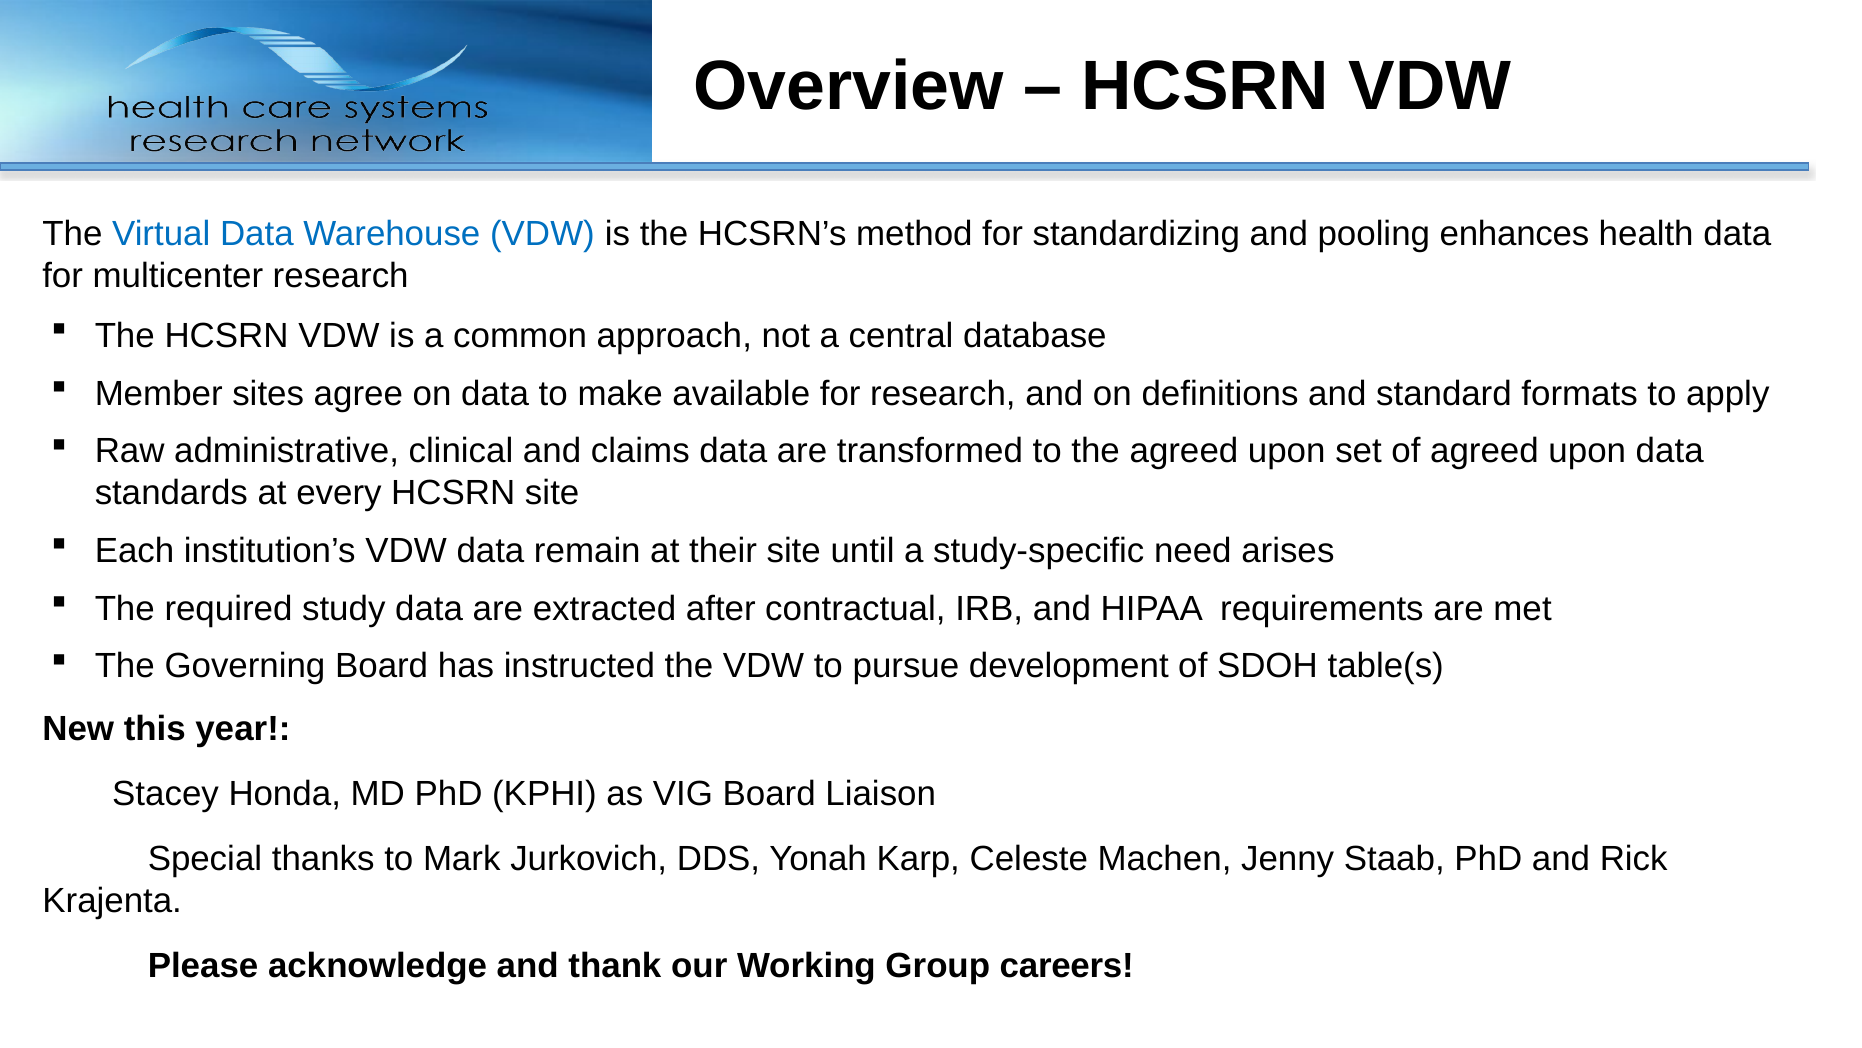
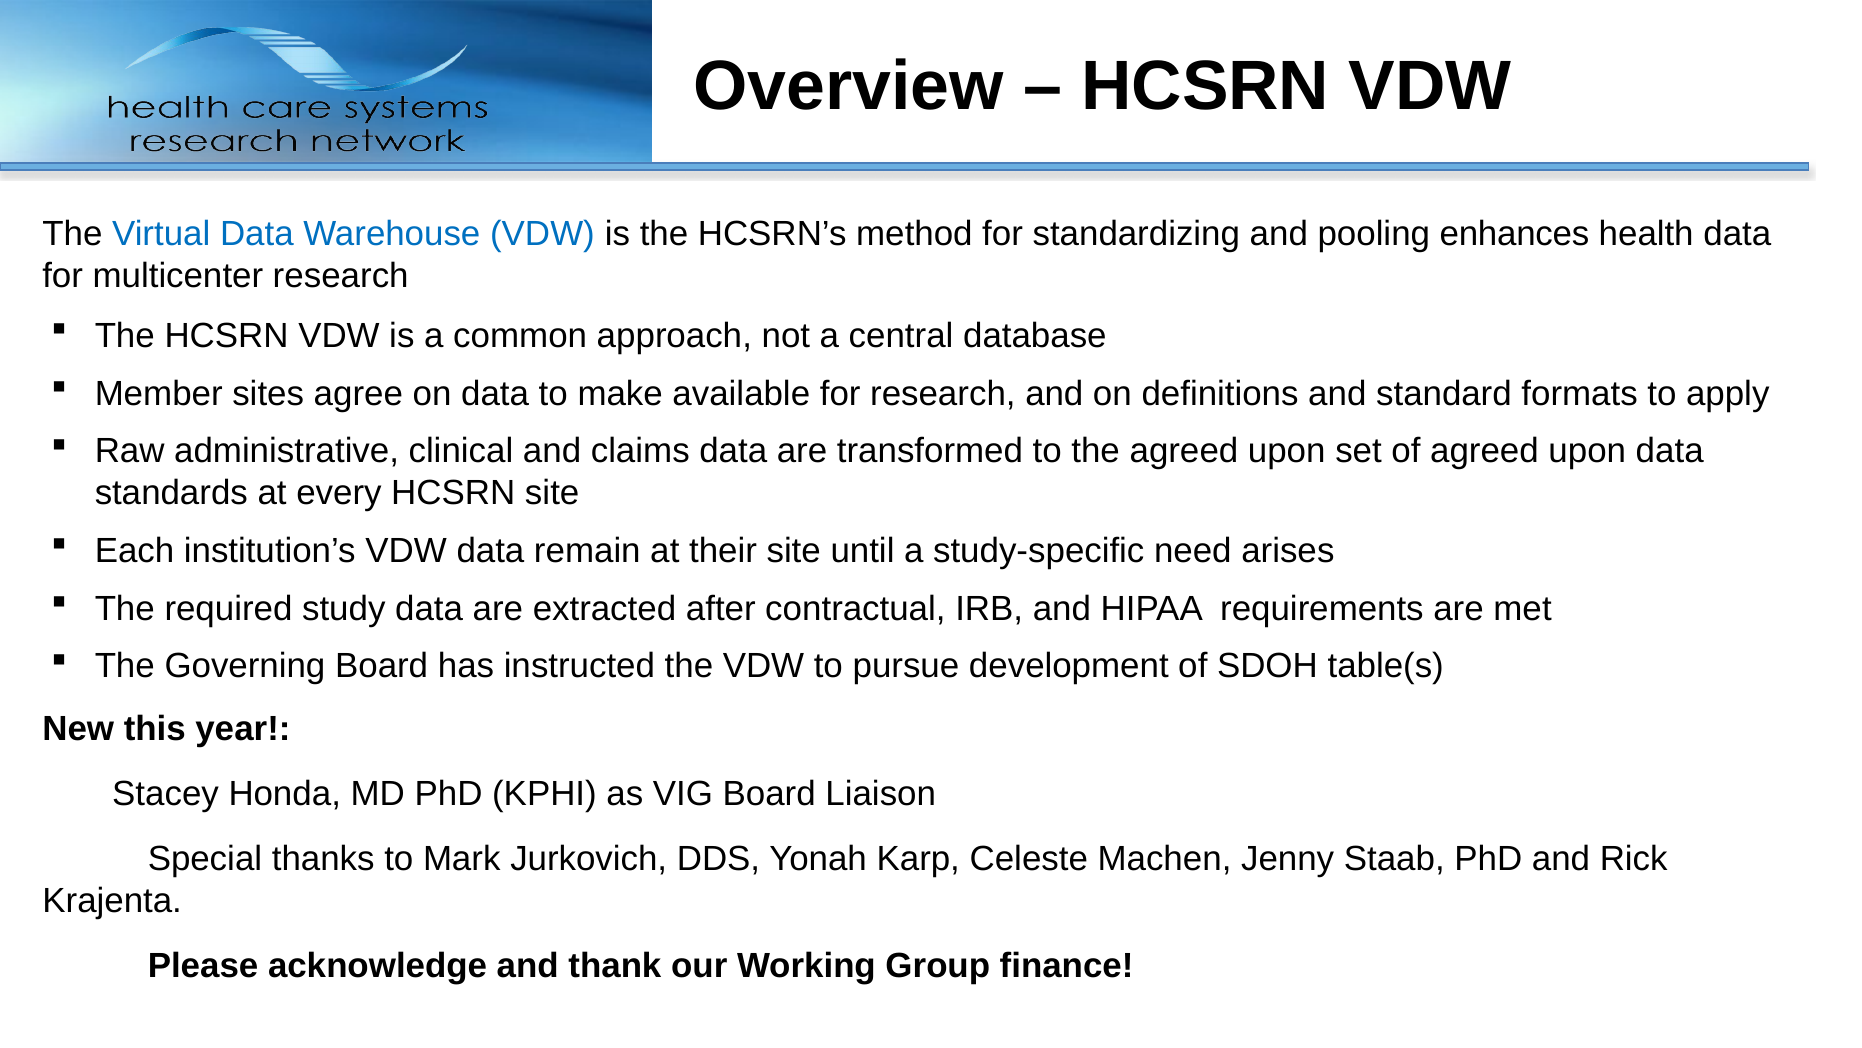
careers: careers -> finance (1067, 966)
